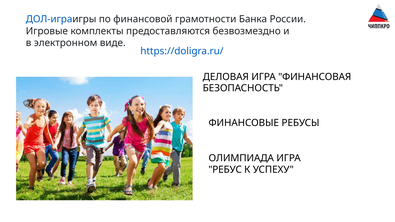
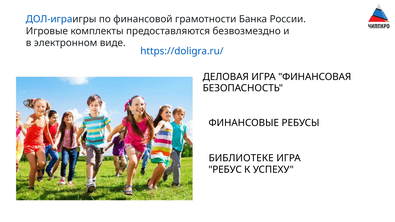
ОЛИМПИАДА: ОЛИМПИАДА -> БИБЛИОТЕКЕ (241, 158)
